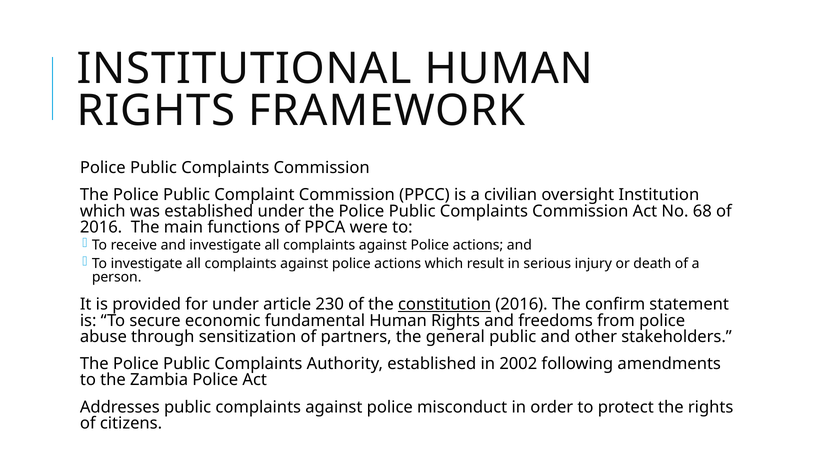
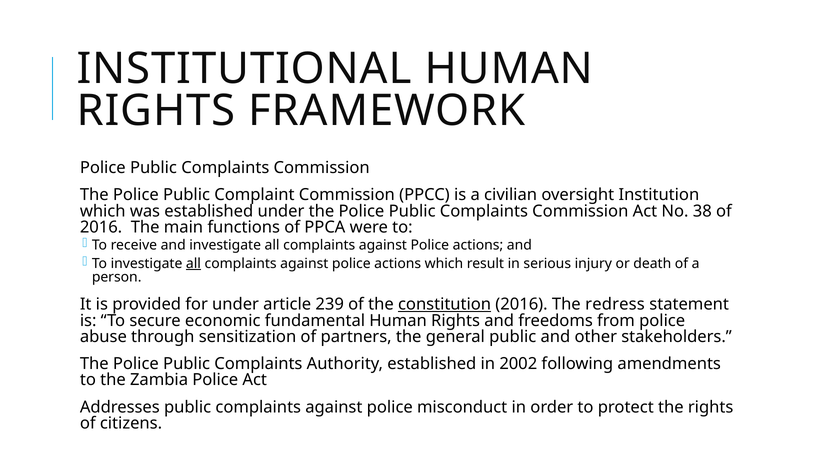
68: 68 -> 38 (702, 211)
all underline: none -> present (193, 264)
230: 230 -> 239 (330, 304)
confirm: confirm -> redress (615, 304)
